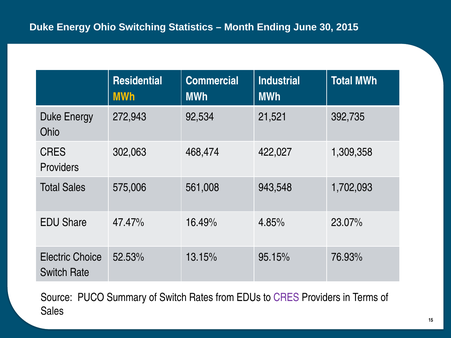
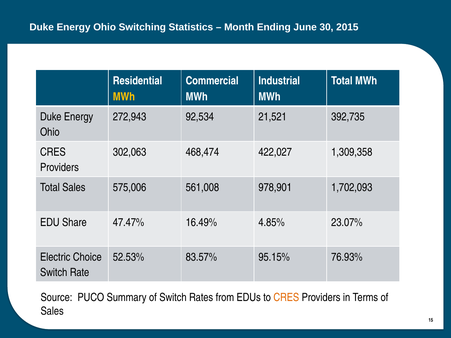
943,548: 943,548 -> 978,901 (275, 188)
13.15%: 13.15% -> 83.57% (201, 257)
CRES colour: purple -> orange (286, 298)
